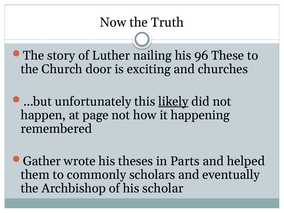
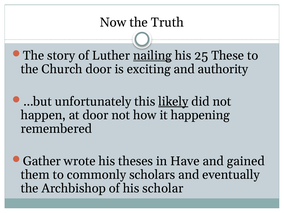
nailing underline: none -> present (152, 55)
96: 96 -> 25 (201, 55)
churches: churches -> authority (223, 69)
at page: page -> door (96, 115)
Parts: Parts -> Have (185, 161)
helped: helped -> gained (246, 161)
